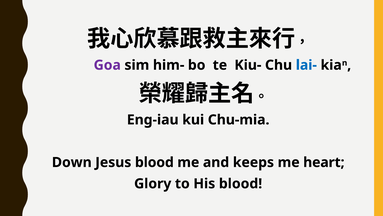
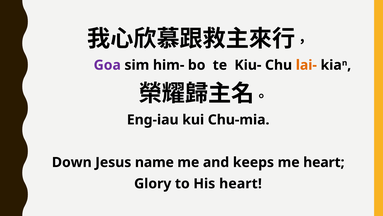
lai- colour: blue -> orange (306, 65)
Jesus blood: blood -> name (154, 162)
His blood: blood -> heart (240, 183)
